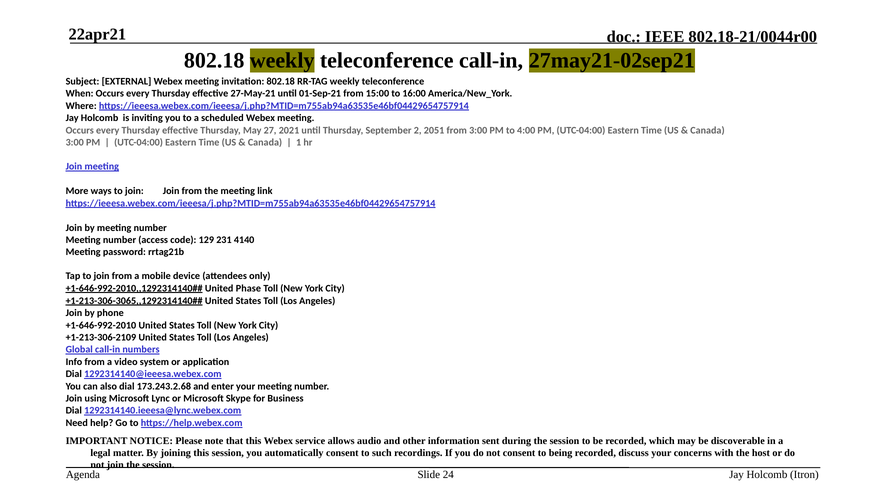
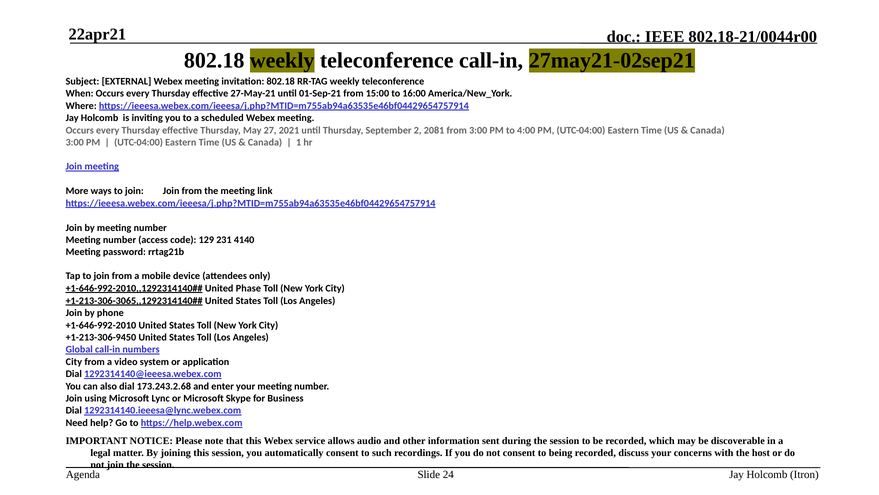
2051: 2051 -> 2081 (434, 130)
+1-213-306-2109: +1-213-306-2109 -> +1-213-306-9450 (101, 337)
Info: Info -> City (74, 361)
